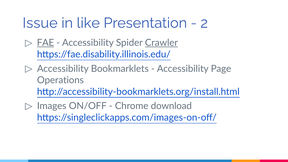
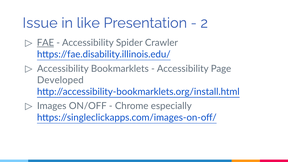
Crawler underline: present -> none (161, 43)
Operations: Operations -> Developed (60, 80)
download: download -> especially (171, 106)
